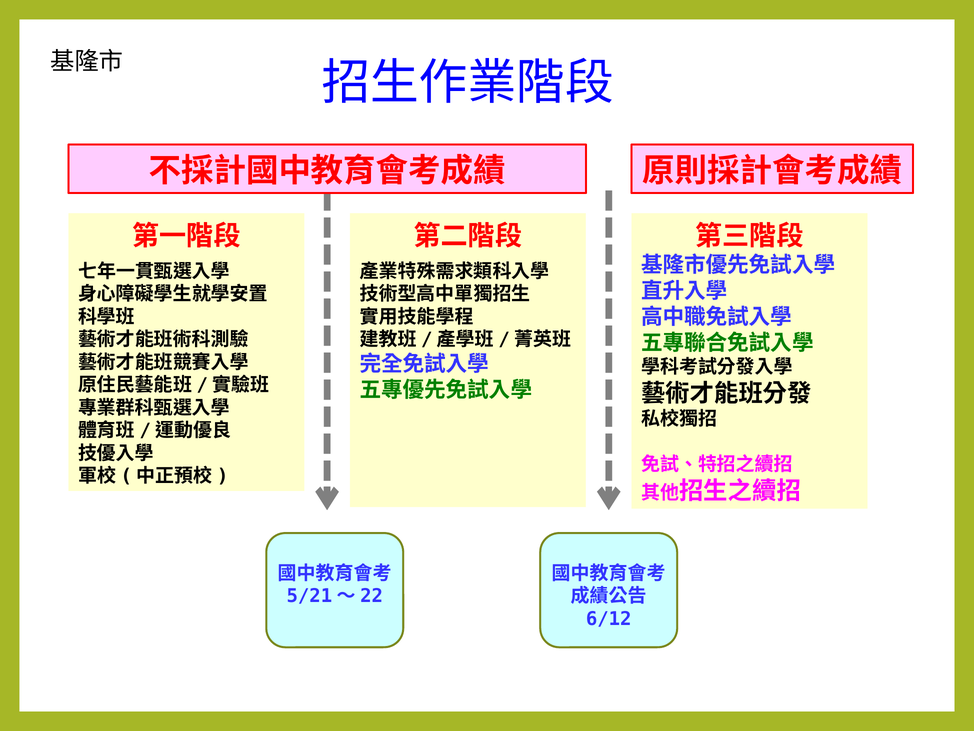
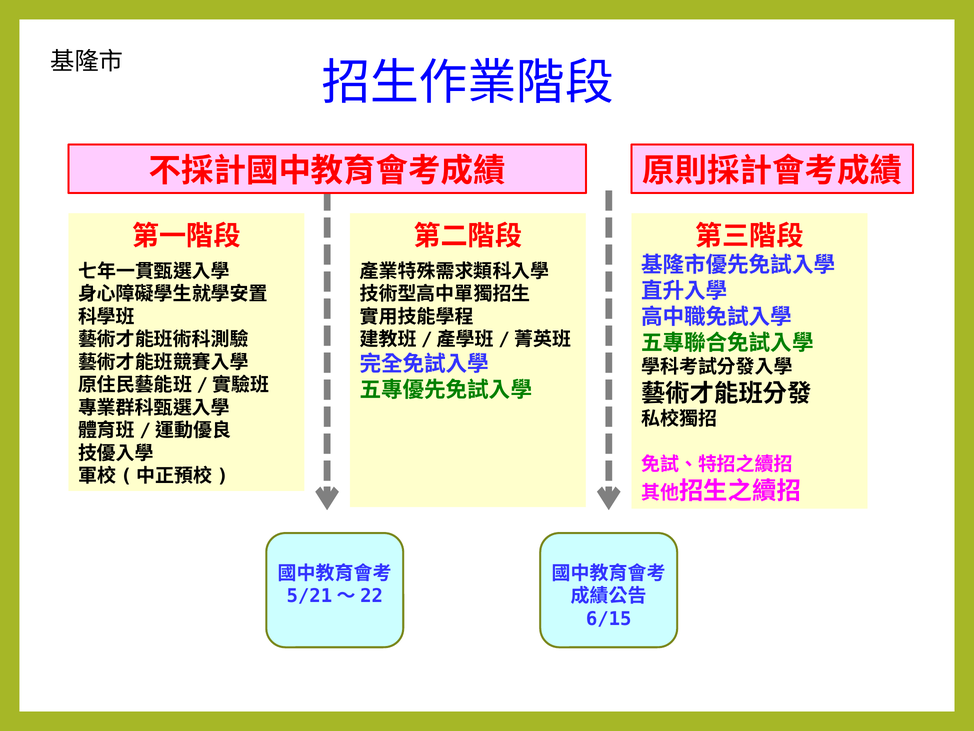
6/12: 6/12 -> 6/15 (609, 618)
